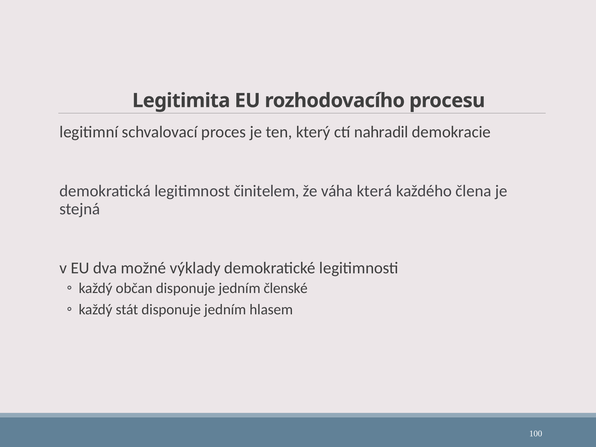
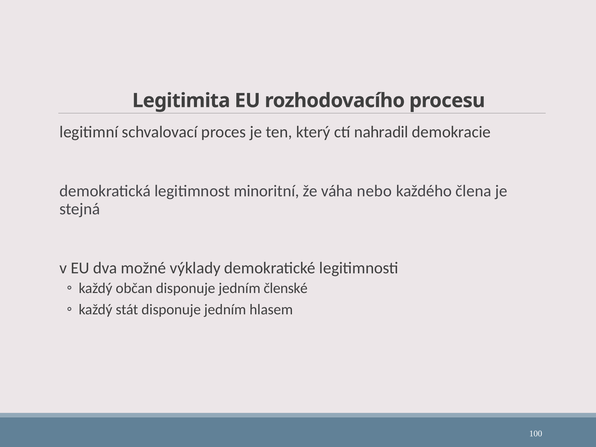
činitelem: činitelem -> minoritní (266, 191)
která: která -> nebo (374, 191)
